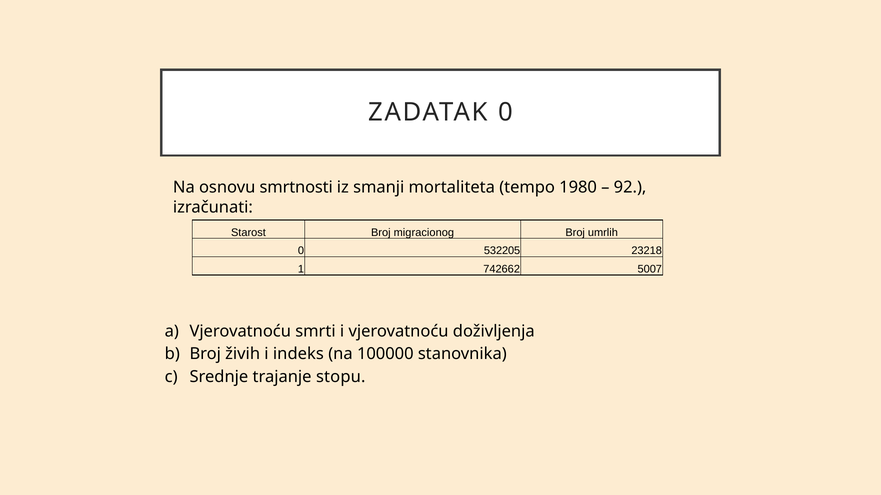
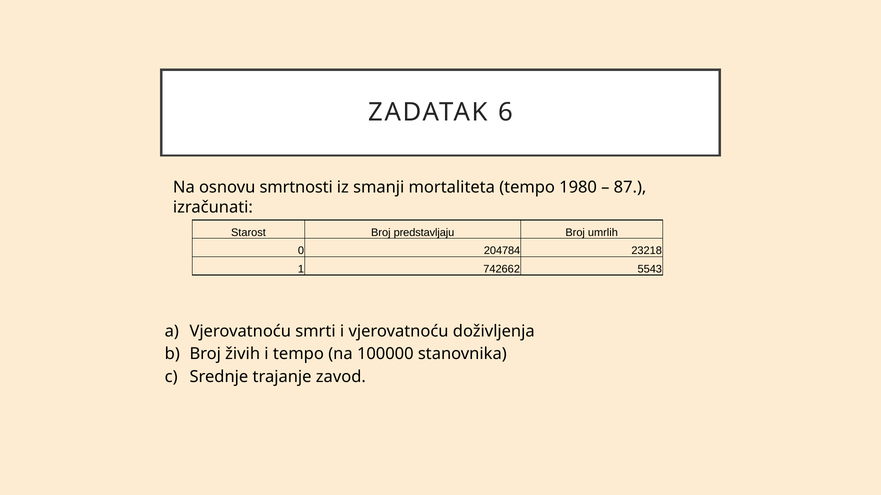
ZADATAK 0: 0 -> 6 (505, 113)
92: 92 -> 87 (630, 188)
migracionog: migracionog -> predstavljaju (424, 233)
532205: 532205 -> 204784 (502, 251)
5007: 5007 -> 5543 (650, 269)
i indeks: indeks -> tempo (298, 354)
stopu: stopu -> zavod (341, 377)
